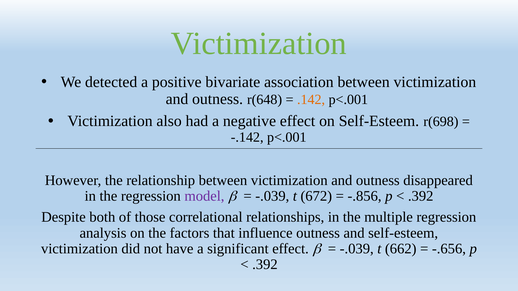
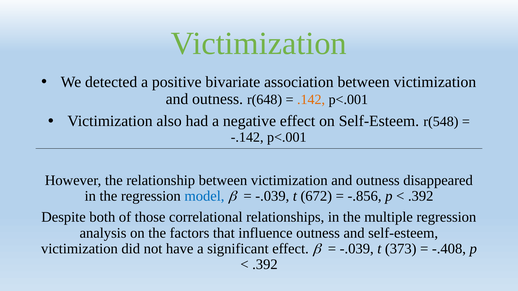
r(698: r(698 -> r(548 (441, 122)
model colour: purple -> blue (204, 196)
662: 662 -> 373 (401, 249)
-.656: -.656 -> -.408 (449, 249)
